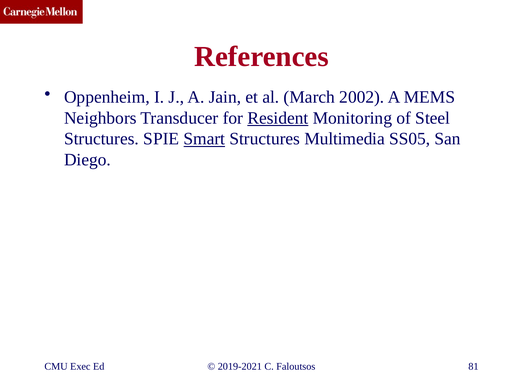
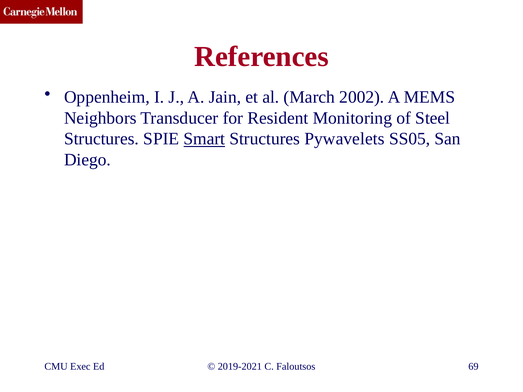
Resident underline: present -> none (278, 118)
Multimedia: Multimedia -> Pywavelets (344, 139)
81: 81 -> 69 (473, 367)
